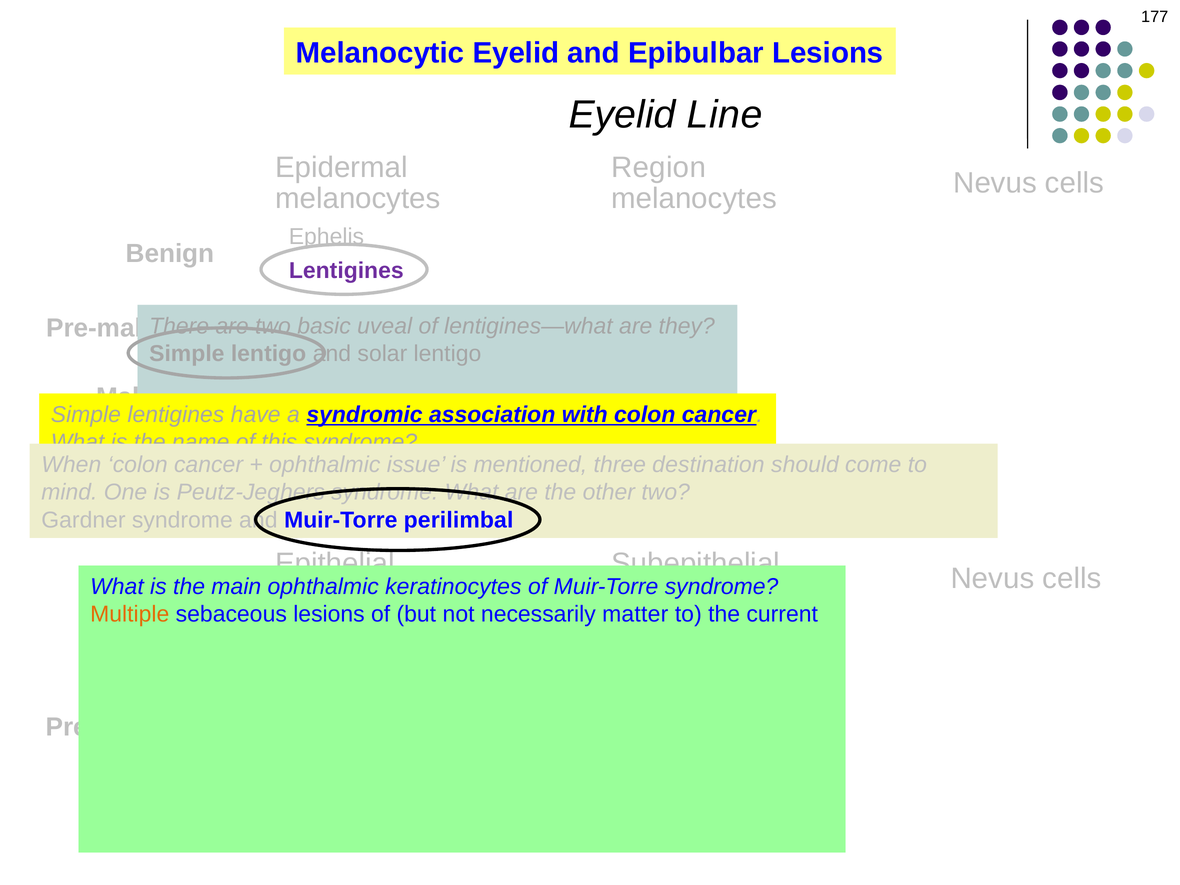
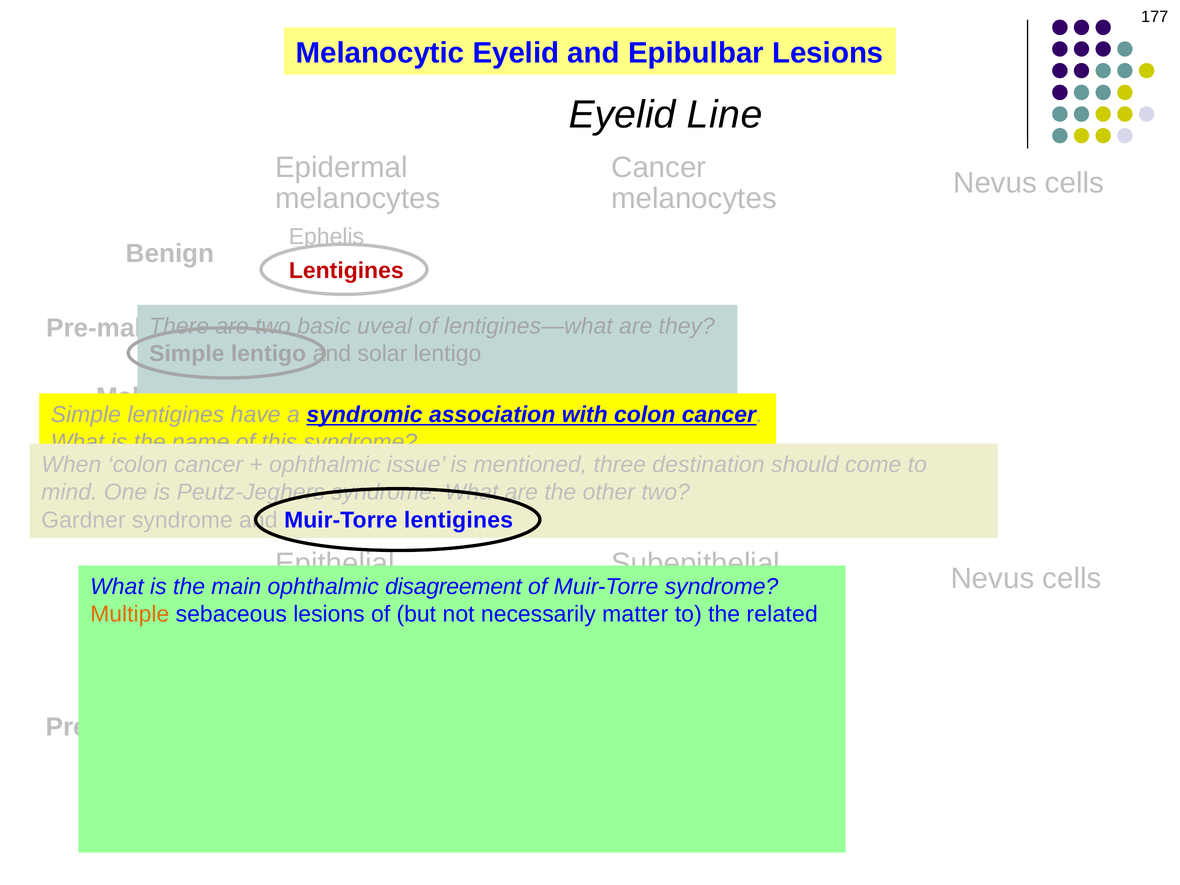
Region: Region -> Cancer (659, 167)
Lentigines colour: purple -> red (346, 271)
Muir-Torre perilimbal: perilimbal -> lentigines (459, 520)
keratinocytes: keratinocytes -> disagreement (453, 587)
the current: current -> related (782, 614)
